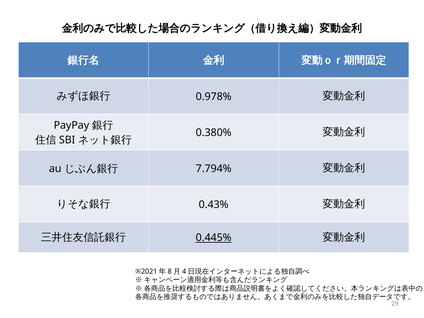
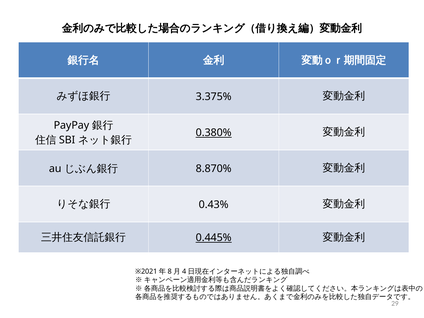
0.978%: 0.978% -> 3.375% (214, 97)
0.380% underline: none -> present (214, 133)
7.794%: 7.794% -> 8.870% (214, 169)
